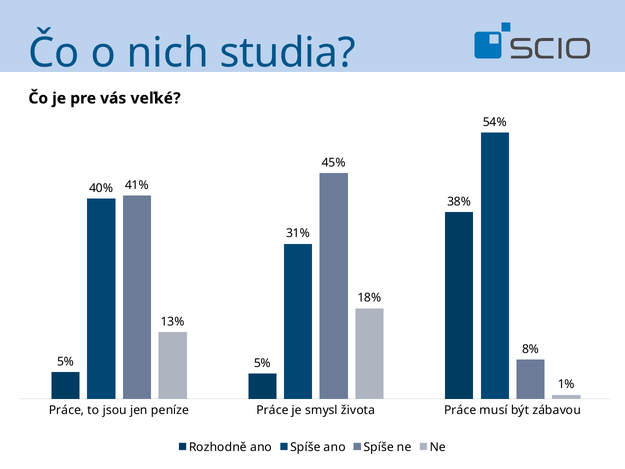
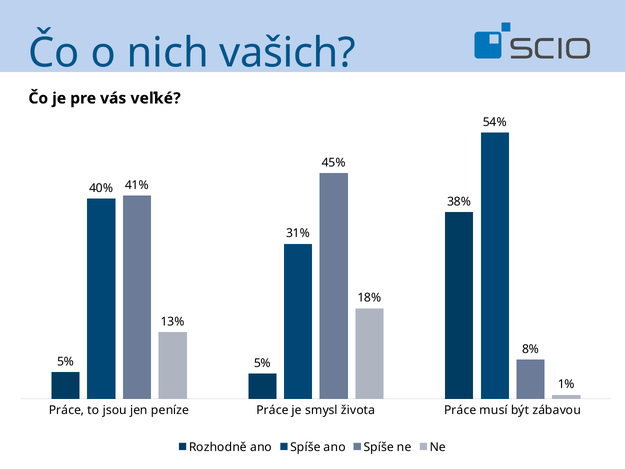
studia: studia -> vašich (288, 53)
